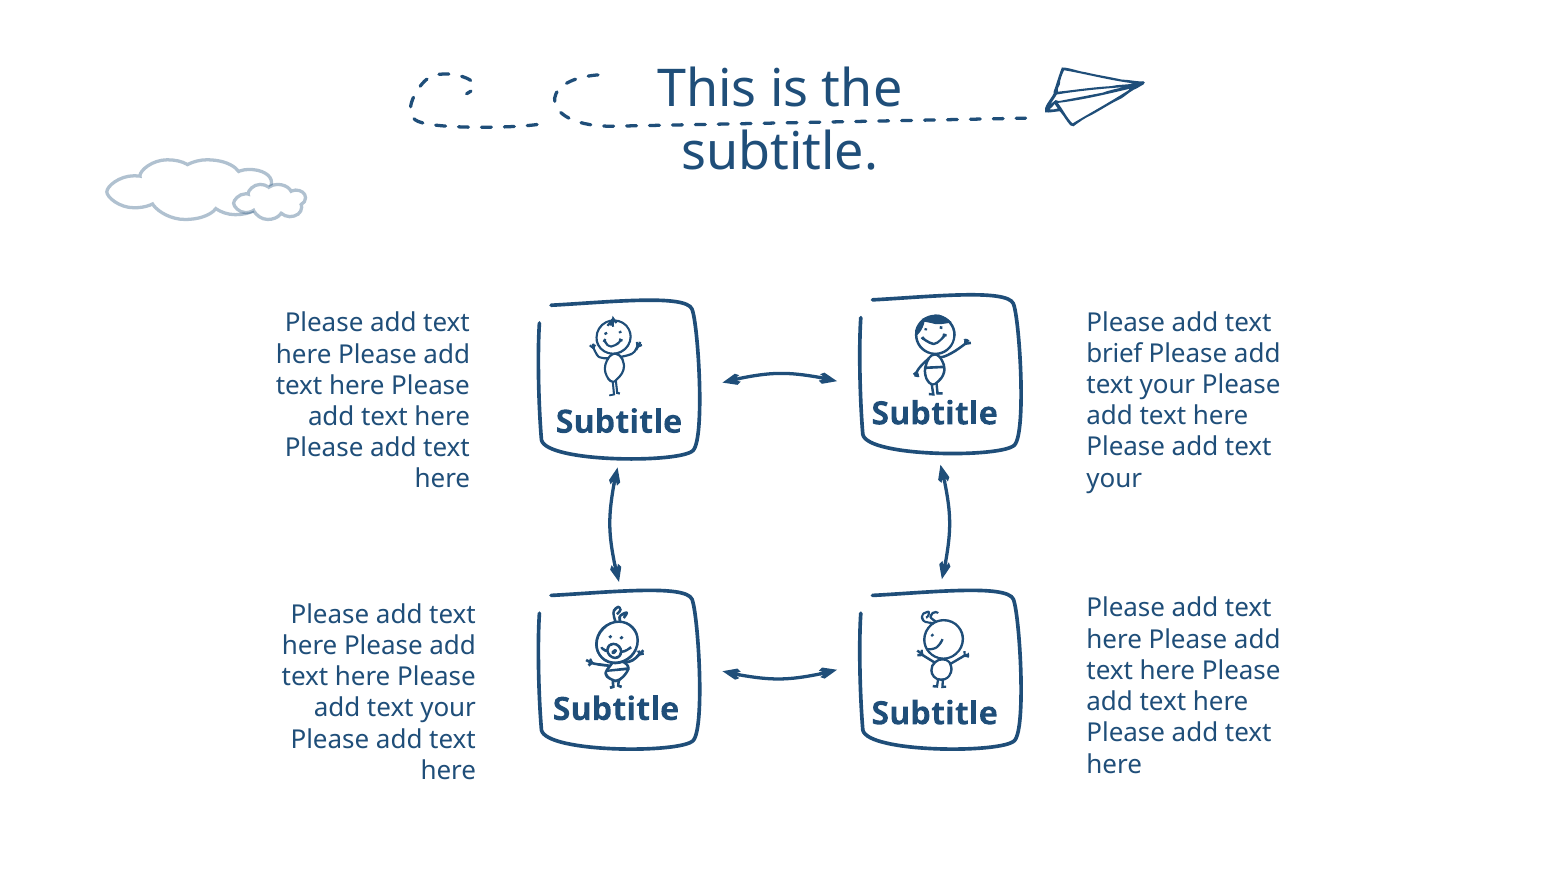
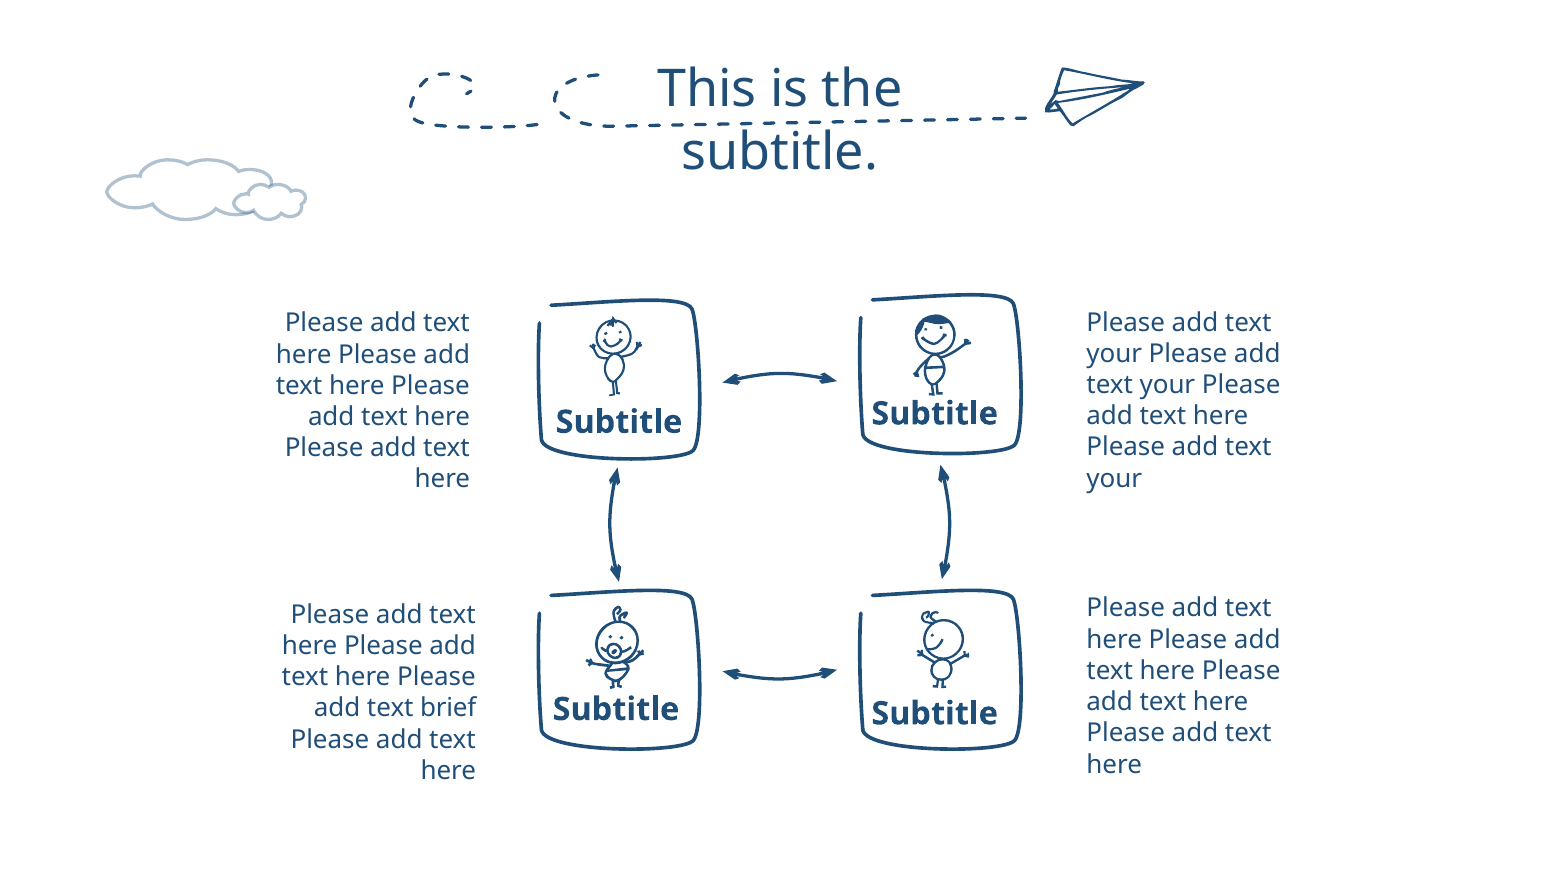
brief: brief -> your (1114, 354)
your: your -> brief (448, 709)
